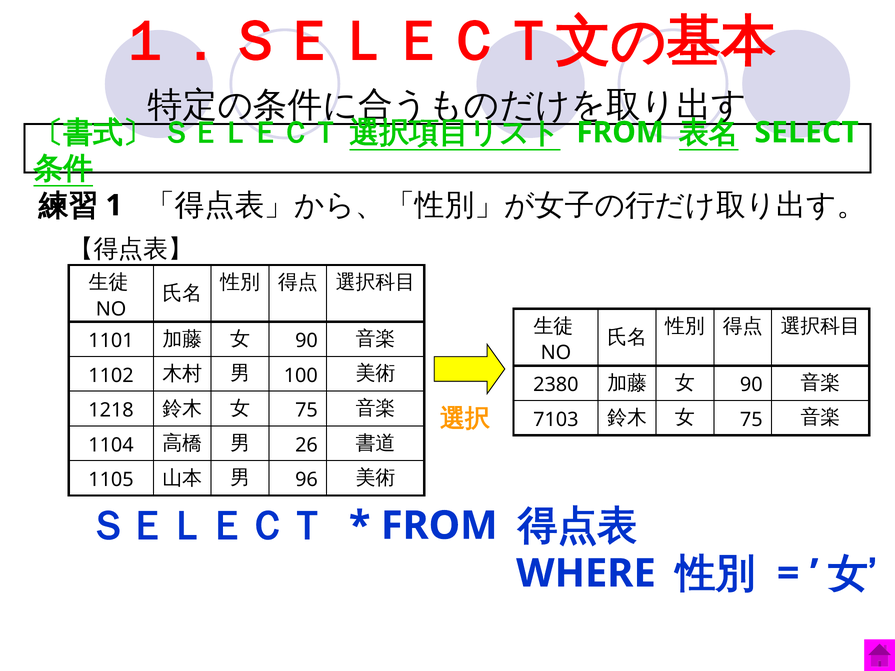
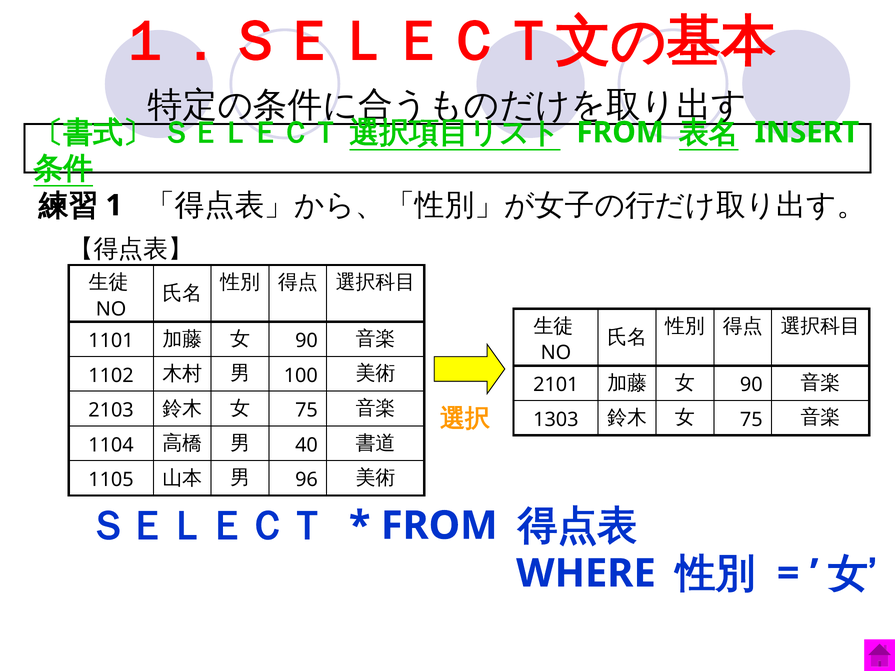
SELECT: SELECT -> INSERT (807, 133)
2380: 2380 -> 2101 (556, 385)
1218: 1218 -> 2103 (111, 410)
7103: 7103 -> 1303 (556, 420)
26: 26 -> 40 (306, 445)
